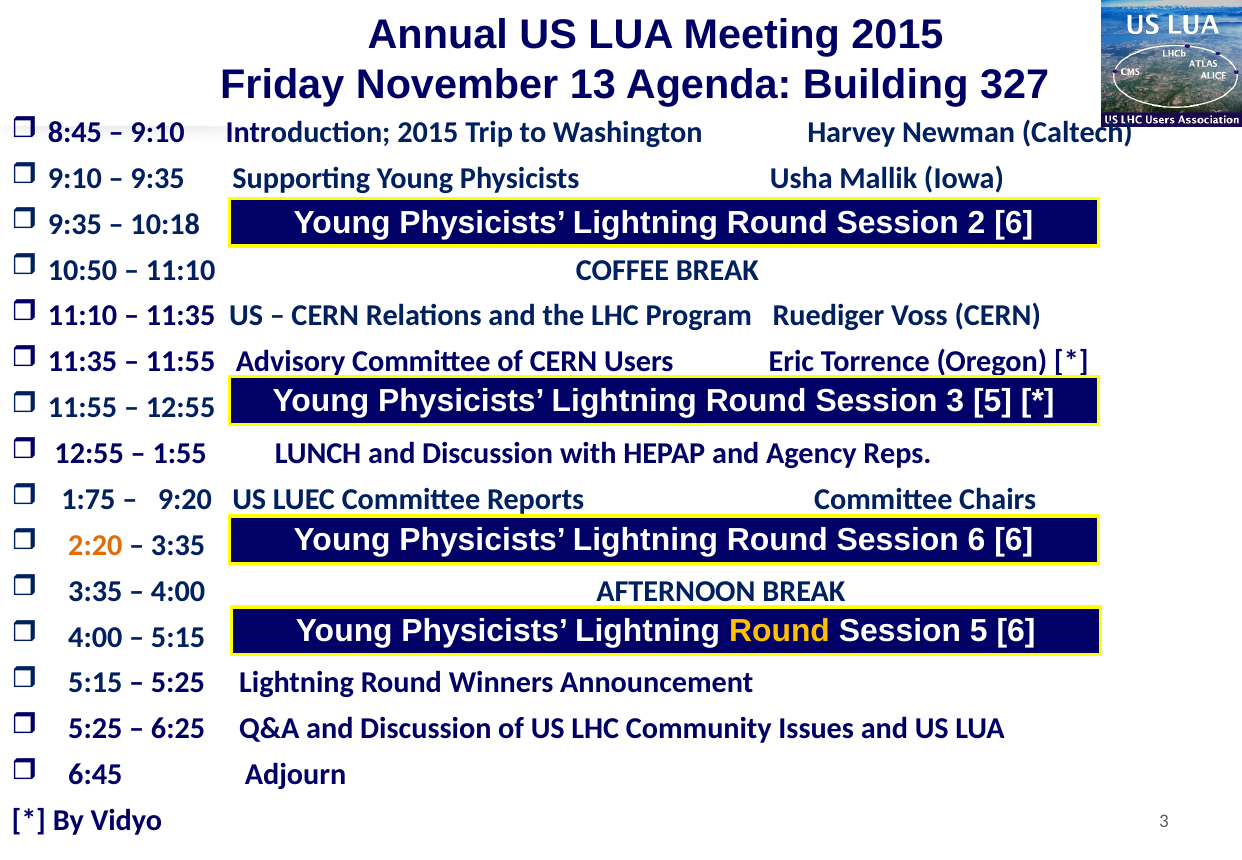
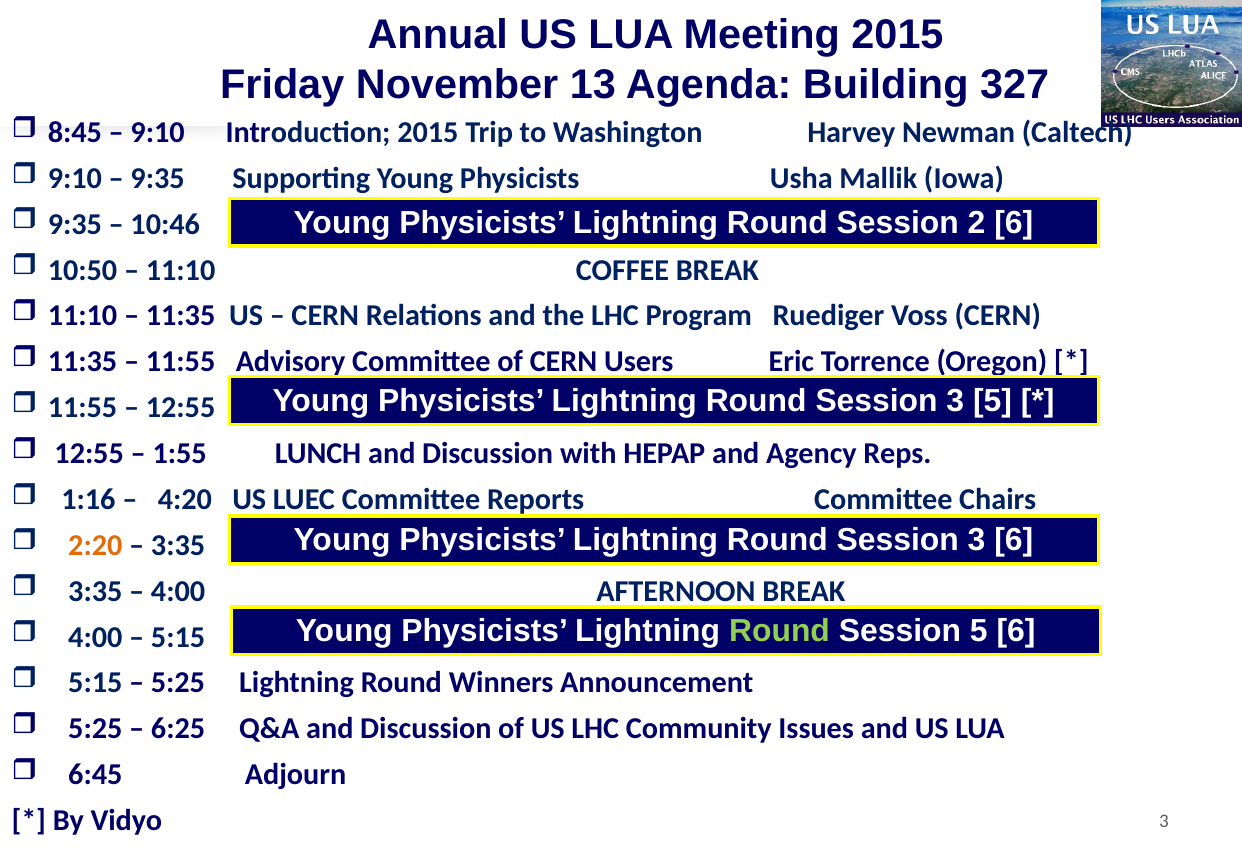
10:18: 10:18 -> 10:46 (165, 224)
1:75: 1:75 -> 1:16 (88, 499)
9:20: 9:20 -> 4:20 (185, 499)
6: 6 -> 3 (977, 540)
Round colour: yellow -> light green (780, 631)
